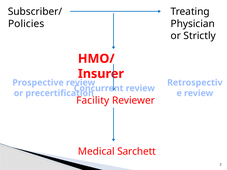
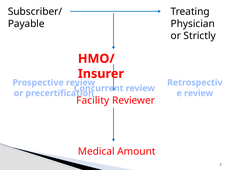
Policies: Policies -> Payable (26, 24)
Sarchett: Sarchett -> Amount (136, 152)
